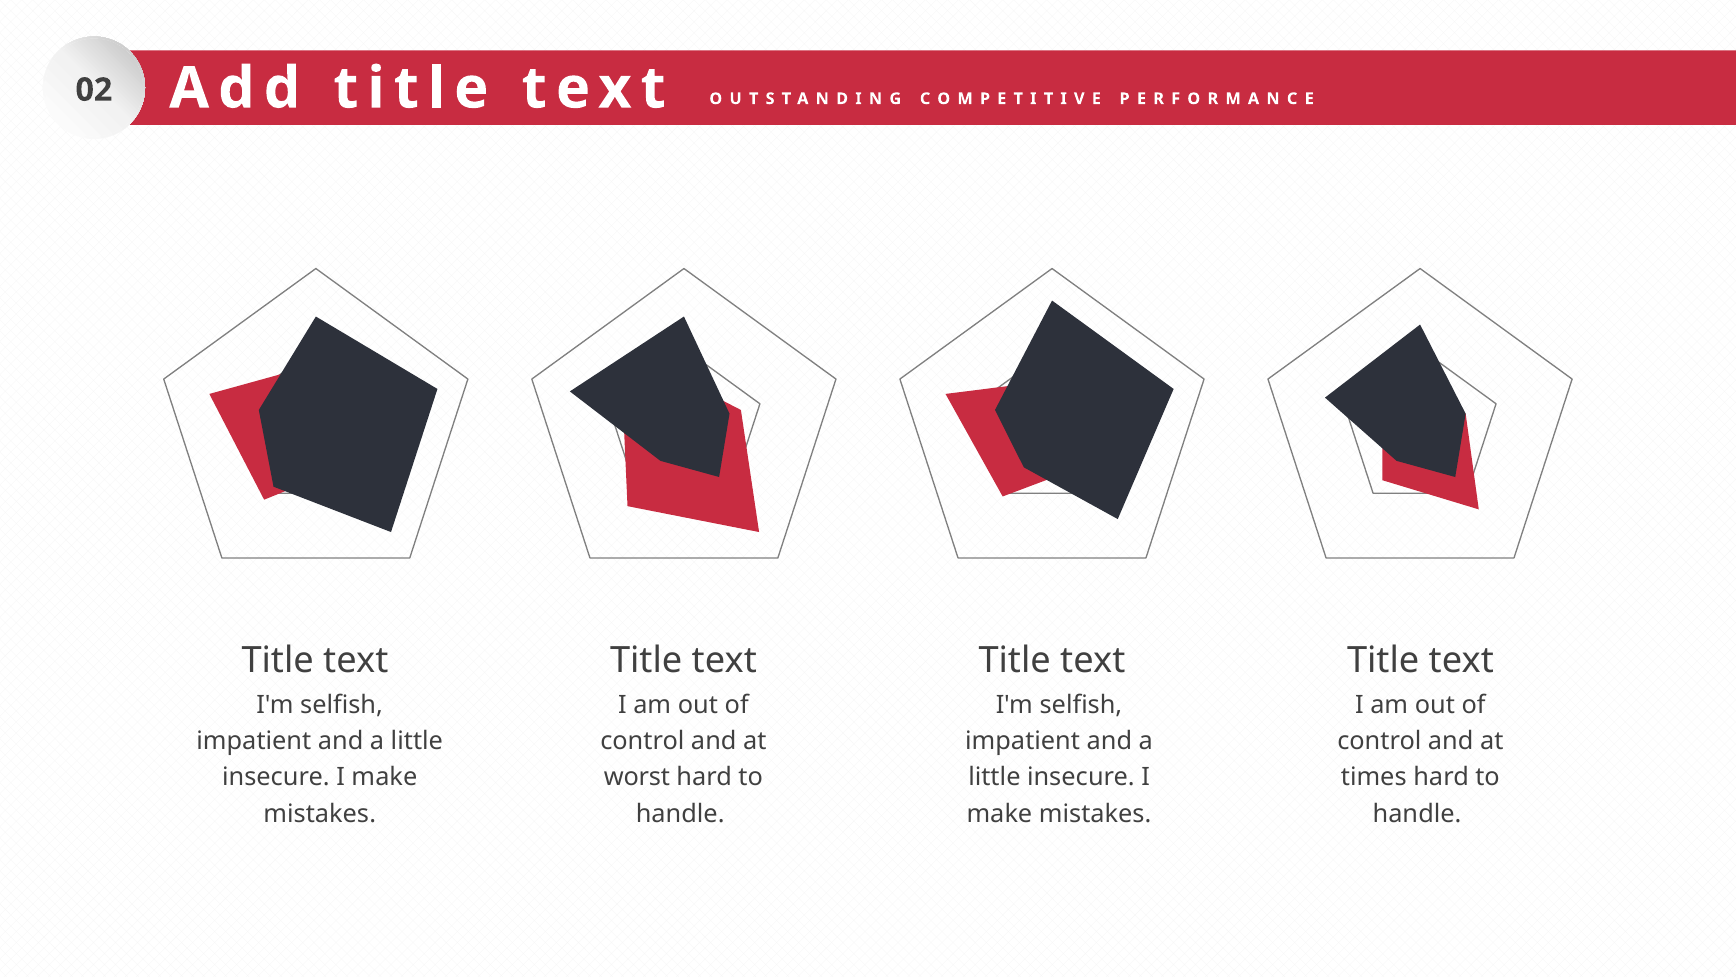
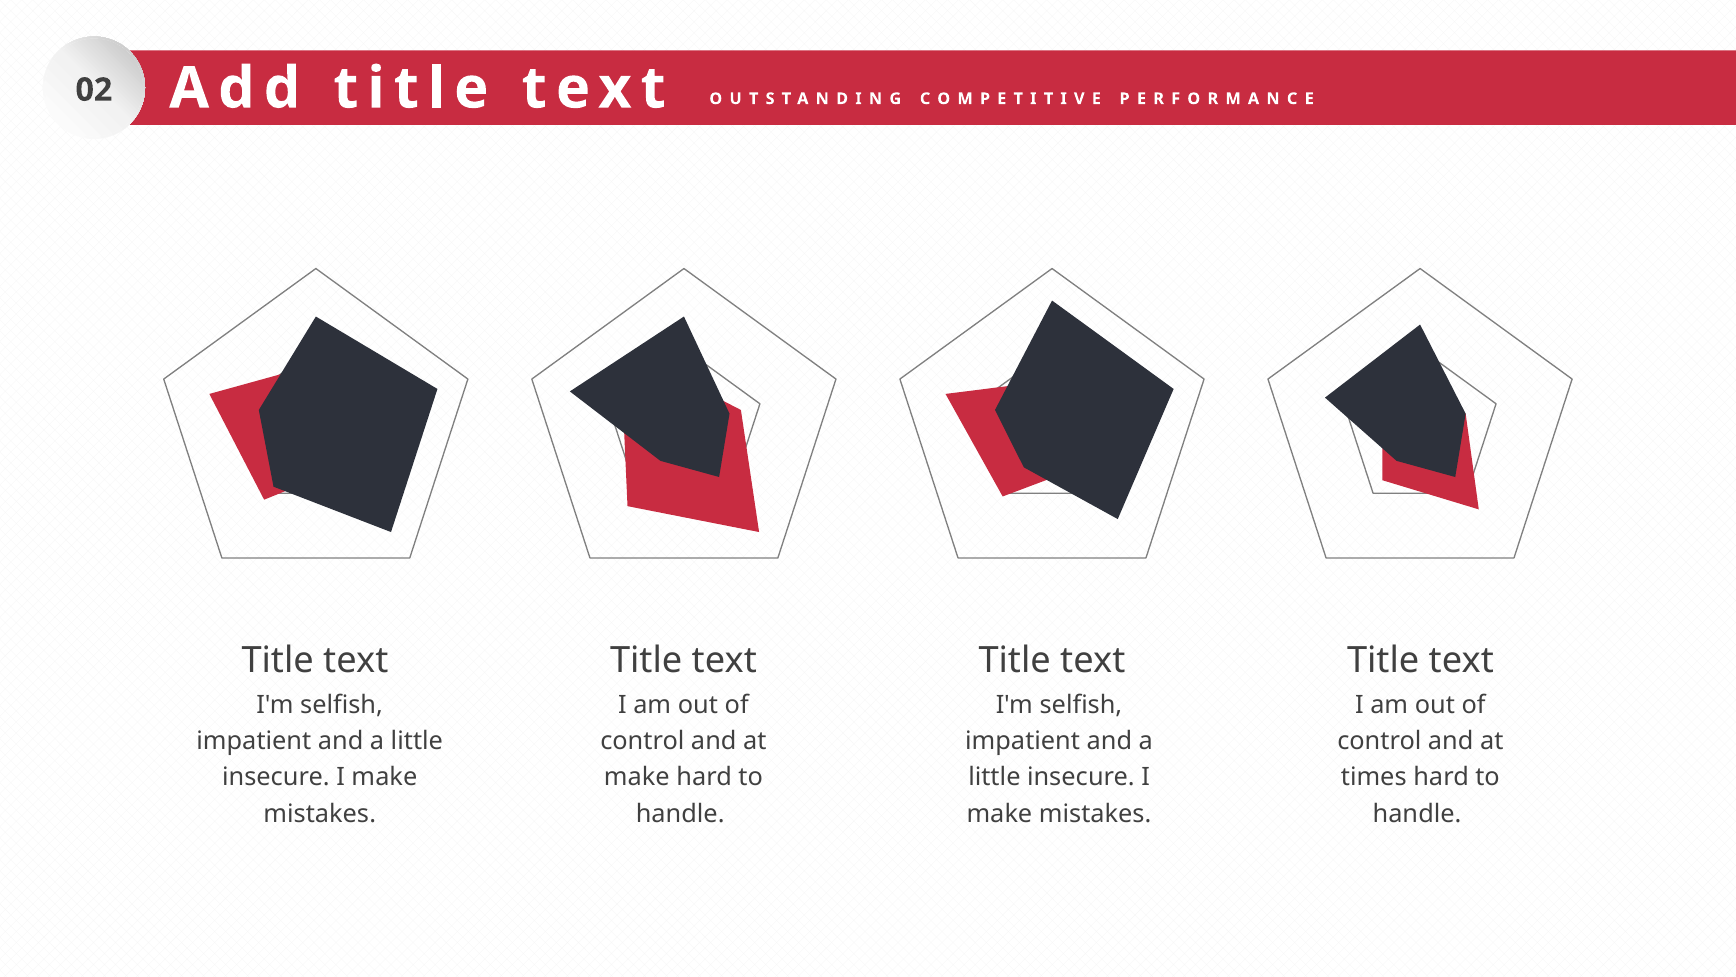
worst: worst -> make (637, 777)
